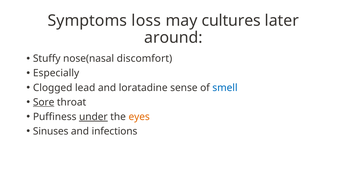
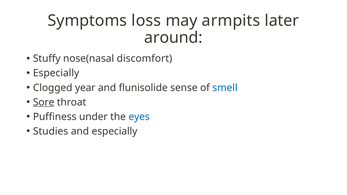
cultures: cultures -> armpits (231, 21)
lead: lead -> year (85, 88)
loratadine: loratadine -> flunisolide (143, 88)
under underline: present -> none (93, 117)
eyes colour: orange -> blue (139, 117)
Sinuses: Sinuses -> Studies (51, 131)
and infections: infections -> especially (114, 131)
